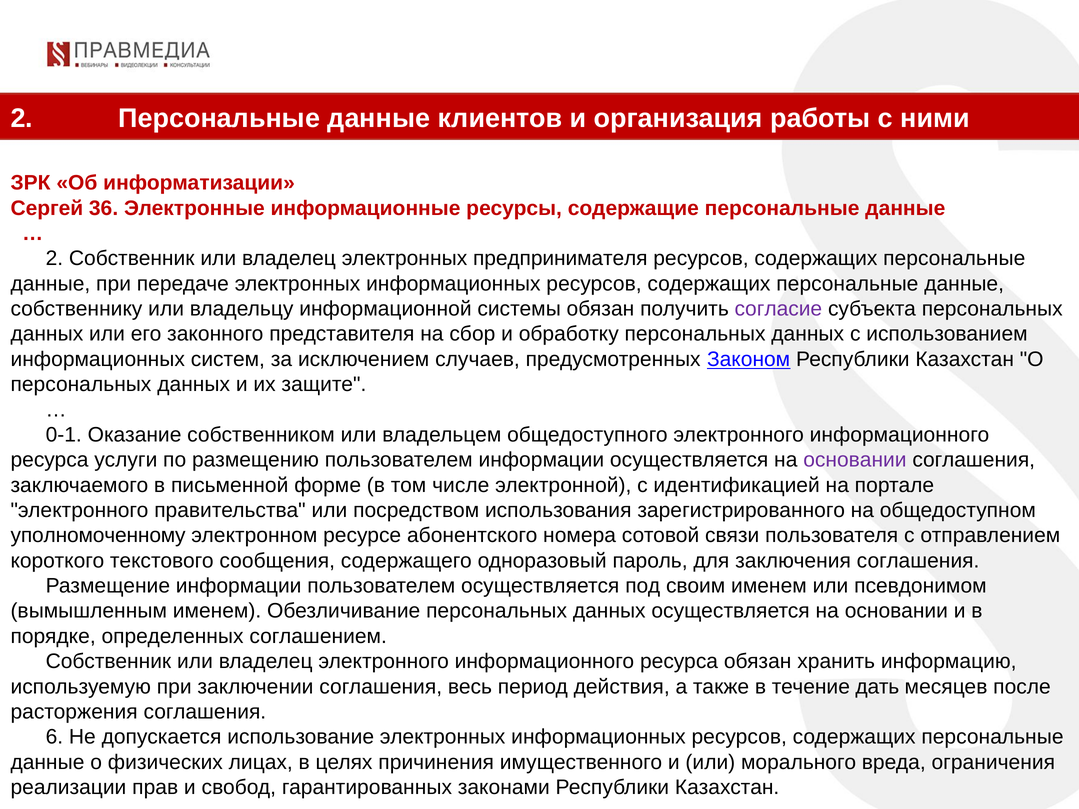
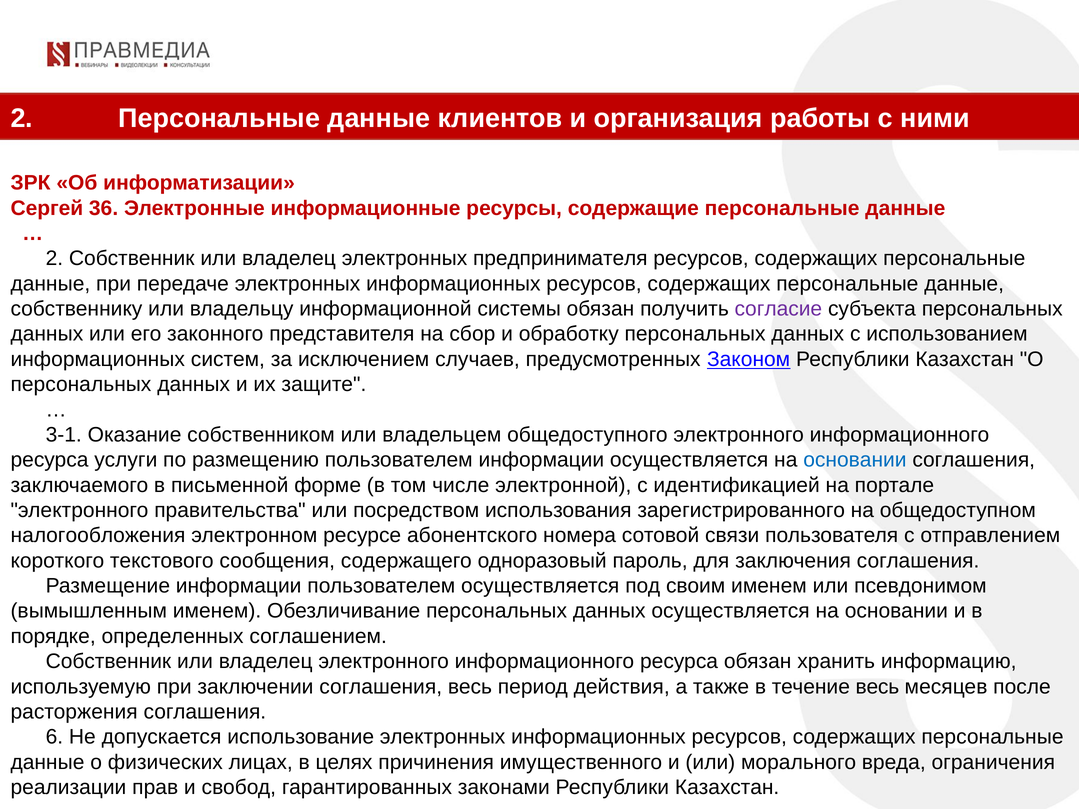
0-1: 0-1 -> 3-1 (64, 435)
основании colour: purple -> blue (855, 460)
уполномоченному: уполномоченному -> налогообложения (98, 536)
течение дать: дать -> весь (877, 687)
